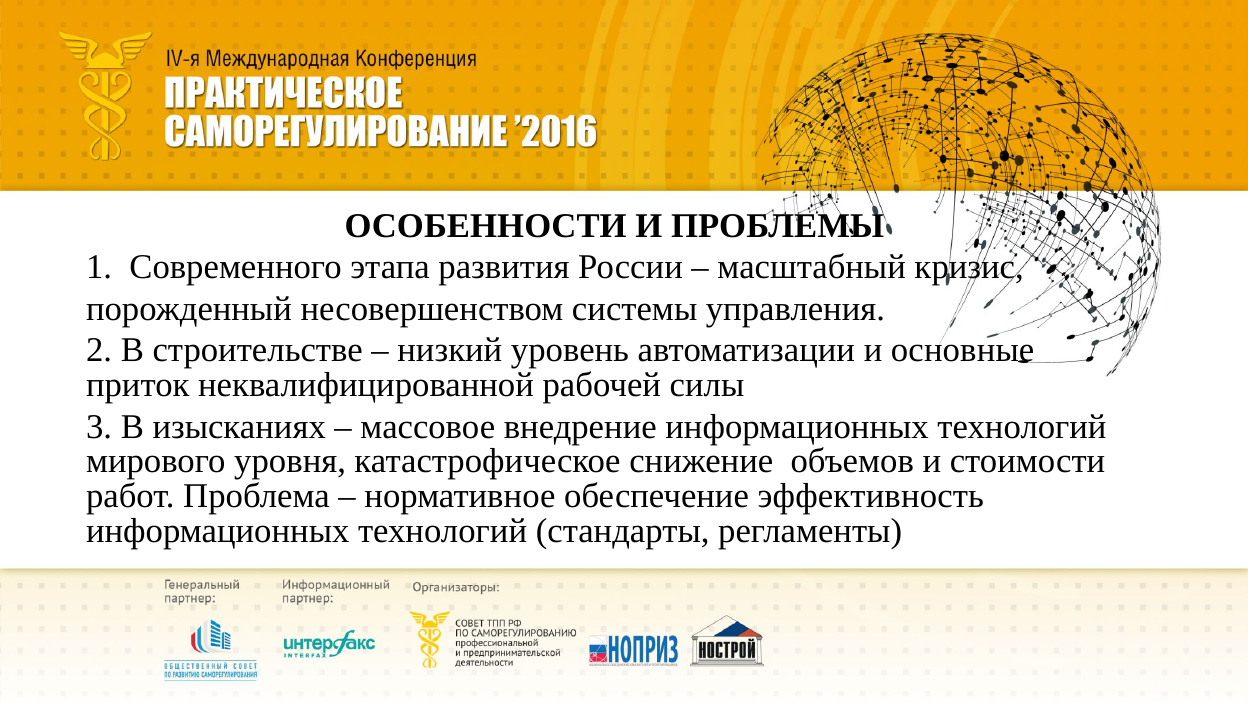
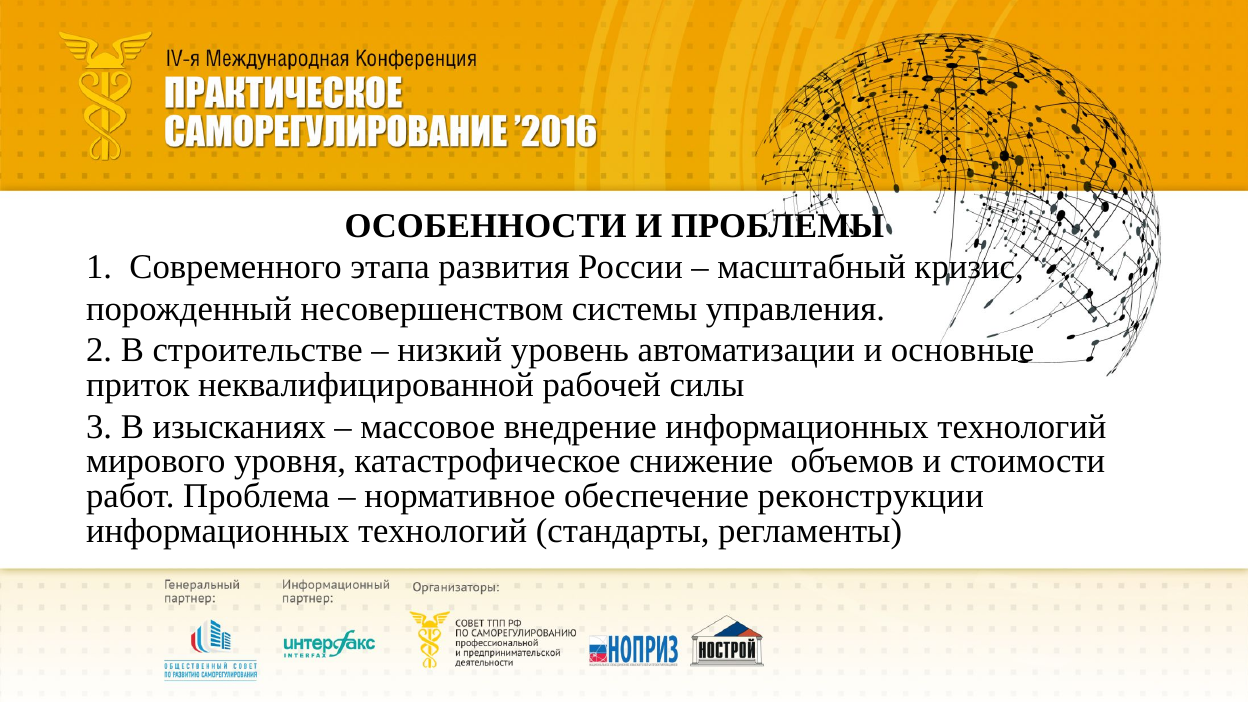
эффективность: эффективность -> реконструкции (871, 496)
